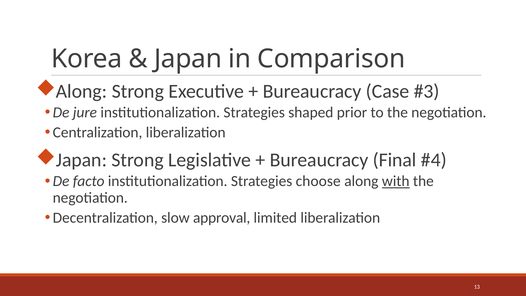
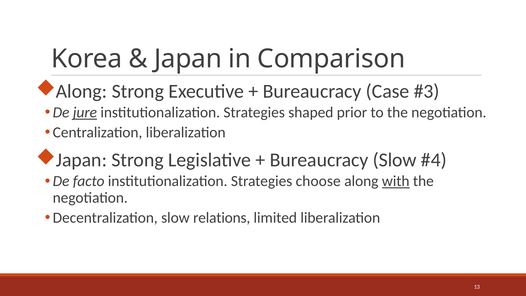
jure underline: none -> present (85, 112)
Bureaucracy Final: Final -> Slow (395, 160)
approval: approval -> relations (222, 218)
